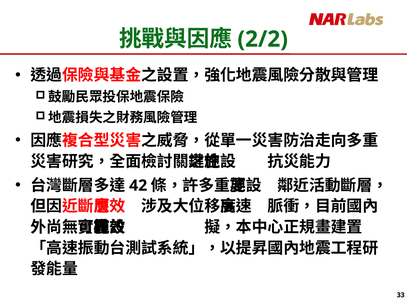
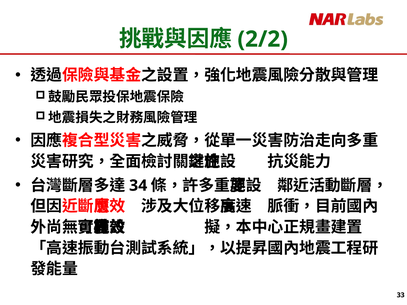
42: 42 -> 34 (138, 186)
